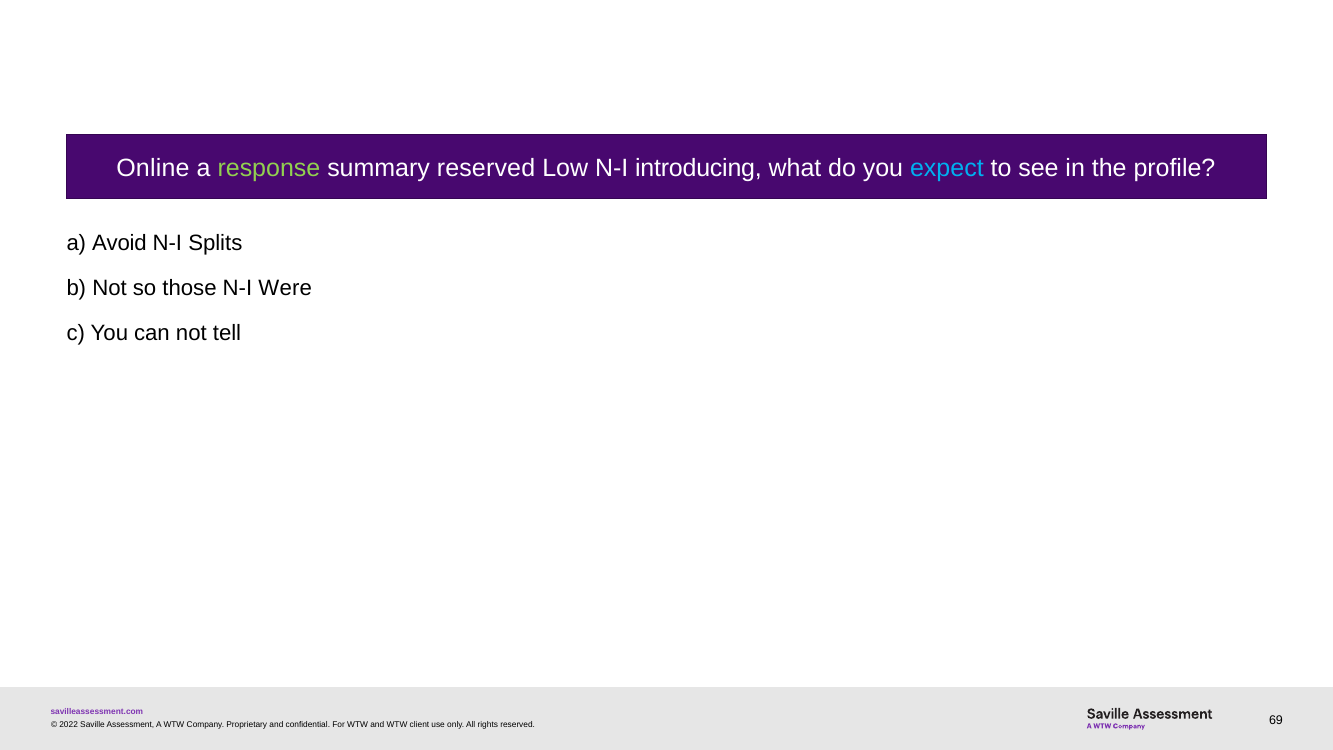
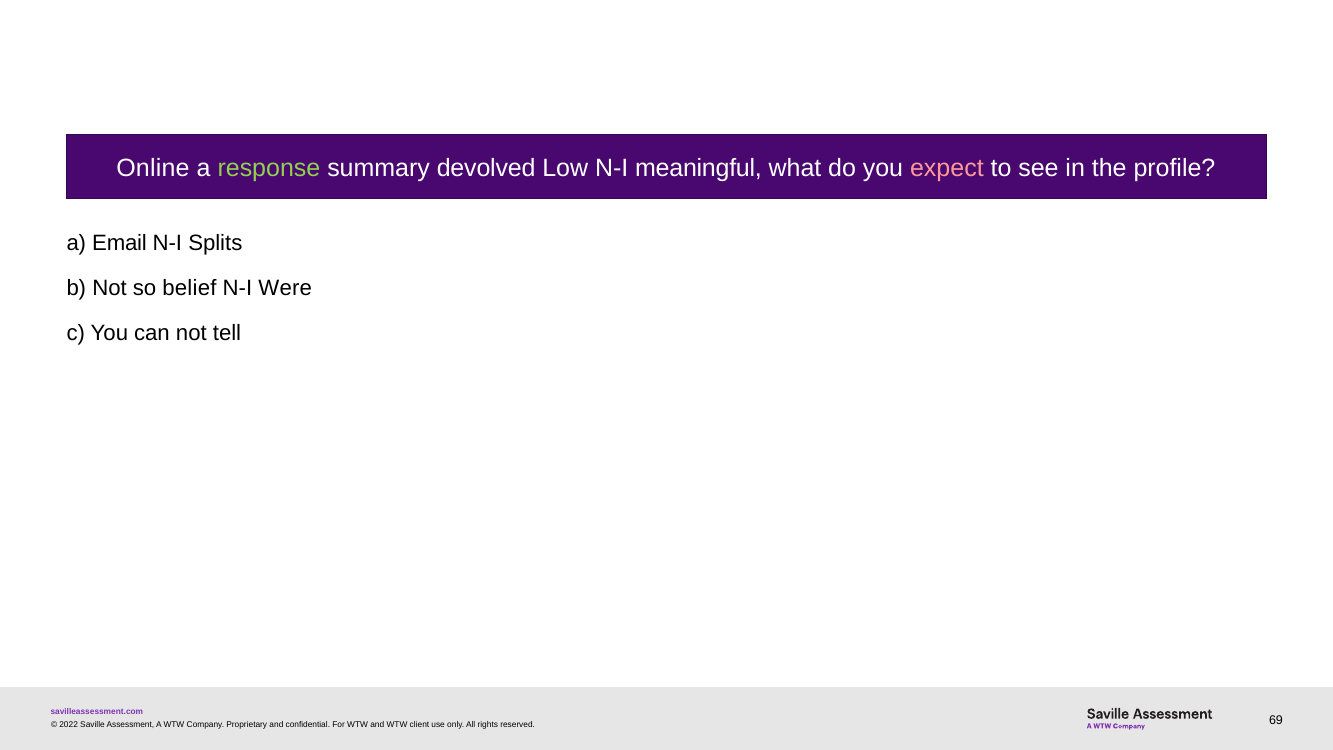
summary reserved: reserved -> devolved (486, 168)
introducing: introducing -> meaningful (698, 168)
expect colour: light blue -> pink (947, 168)
Avoid: Avoid -> Email (119, 243)
those: those -> belief (189, 288)
